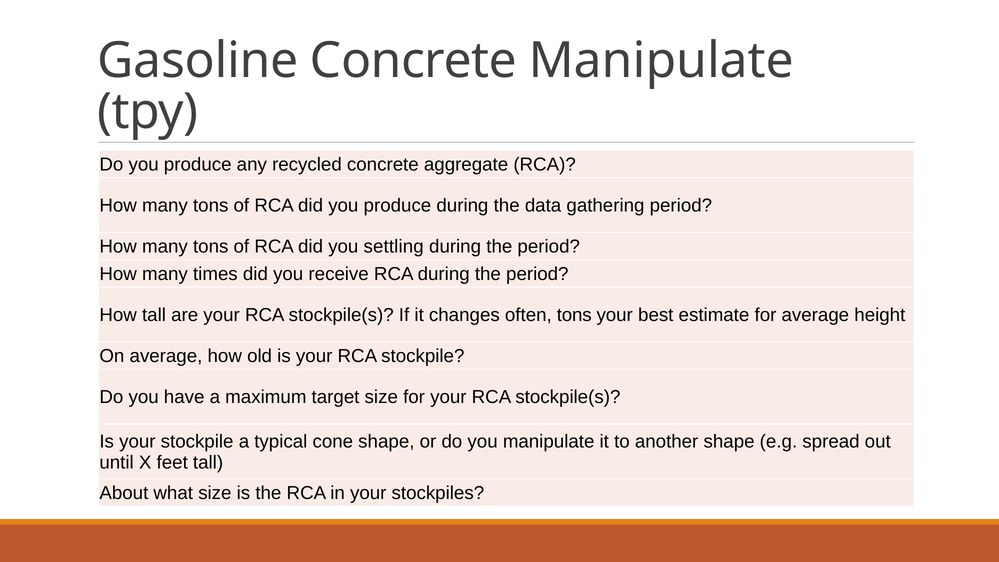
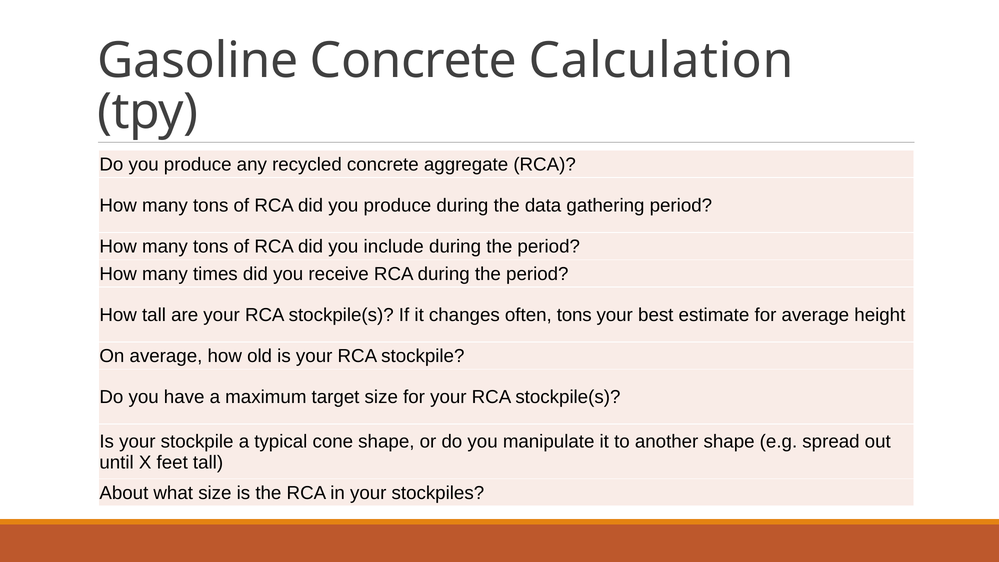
Concrete Manipulate: Manipulate -> Calculation (661, 61)
settling: settling -> include (394, 247)
